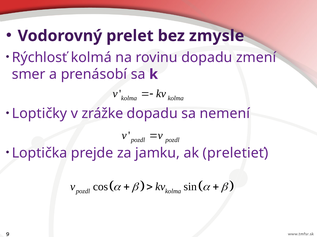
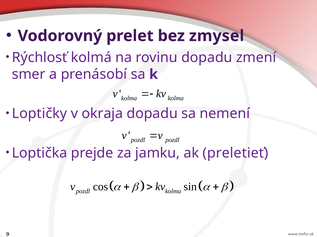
zmysle: zmysle -> zmysel (217, 36)
zrážke: zrážke -> okraja (102, 114)
